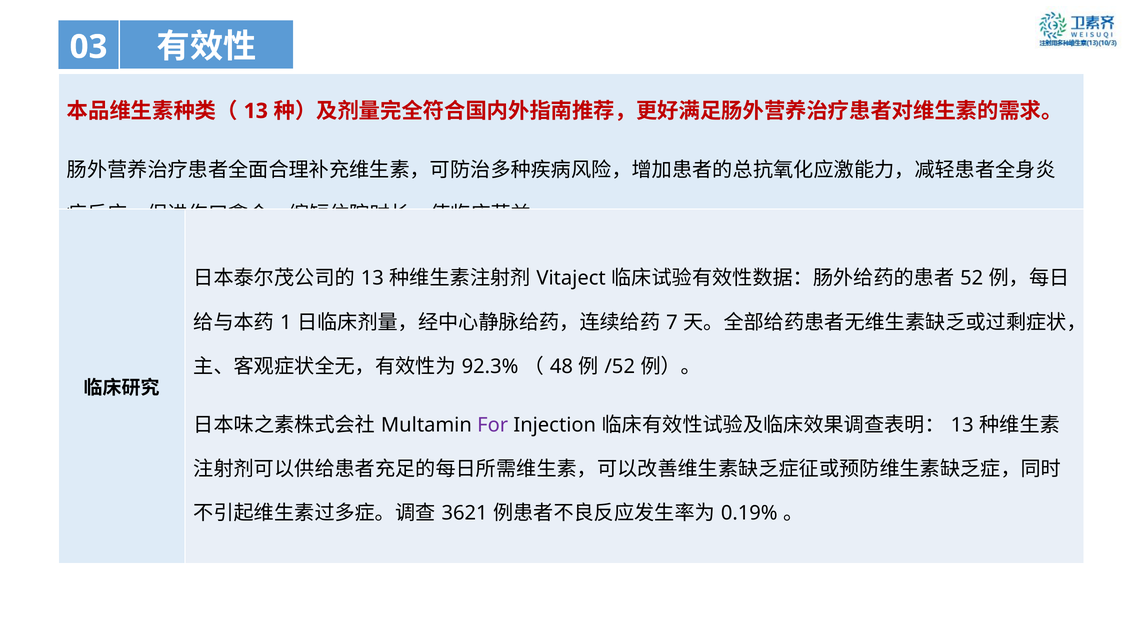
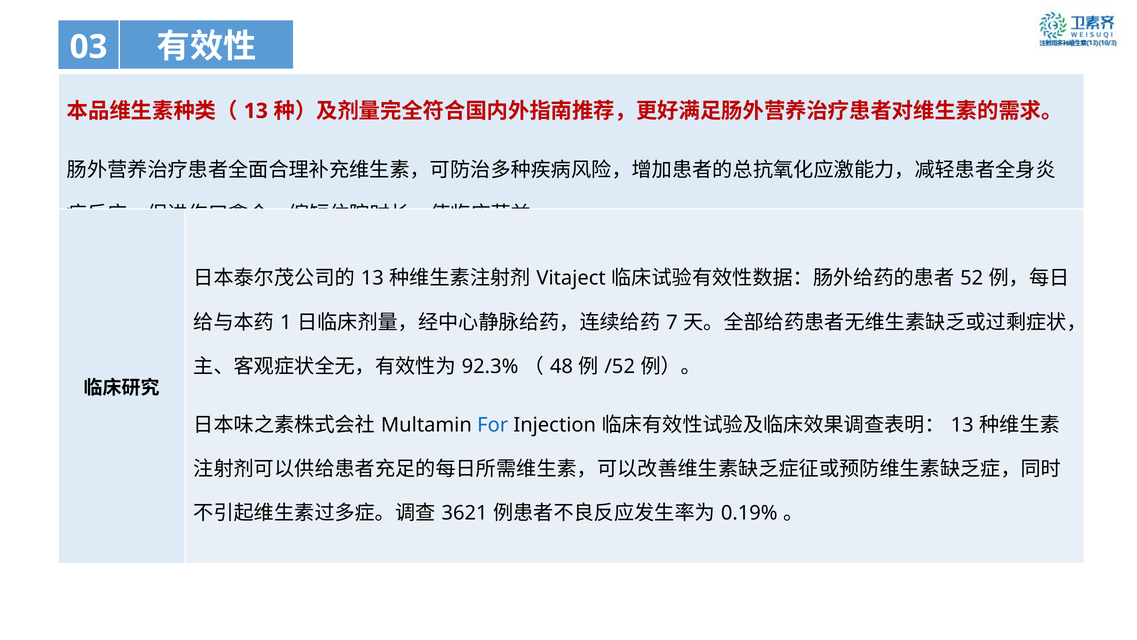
For colour: purple -> blue (493, 425)
